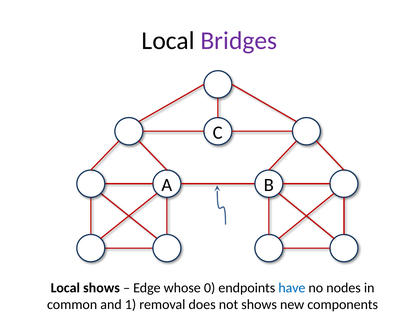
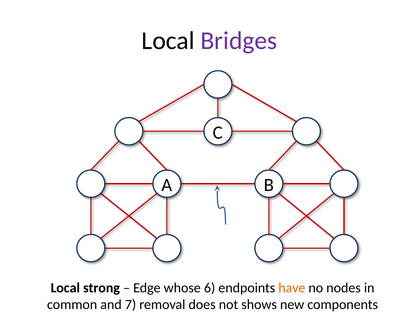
Local shows: shows -> strong (102, 287)
0: 0 -> 6 (210, 287)
have colour: blue -> orange (292, 287)
1: 1 -> 7 (130, 304)
